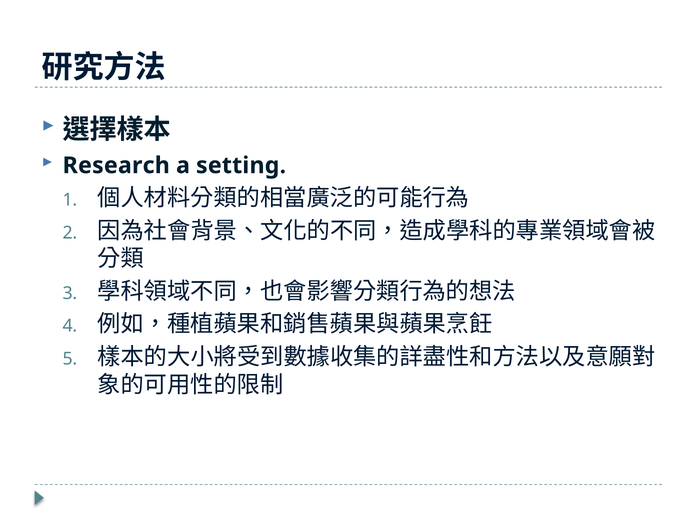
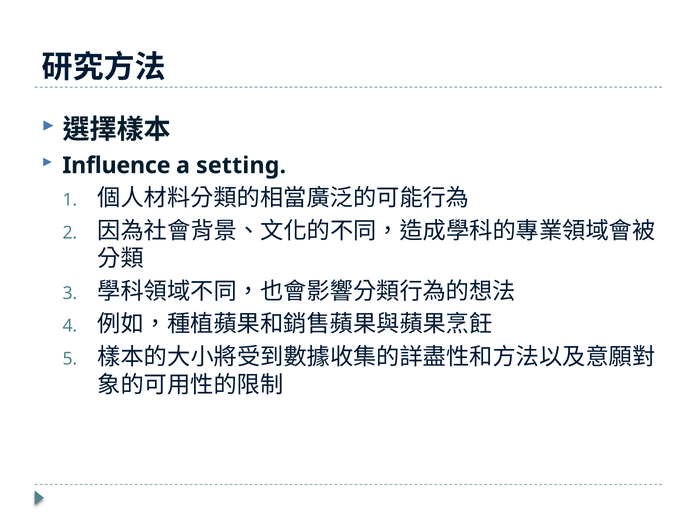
Research: Research -> Influence (116, 165)
